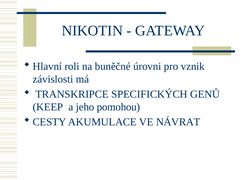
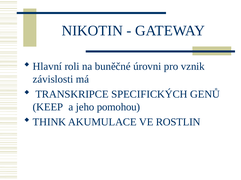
CESTY: CESTY -> THINK (49, 122)
NÁVRAT: NÁVRAT -> ROSTLIN (178, 122)
